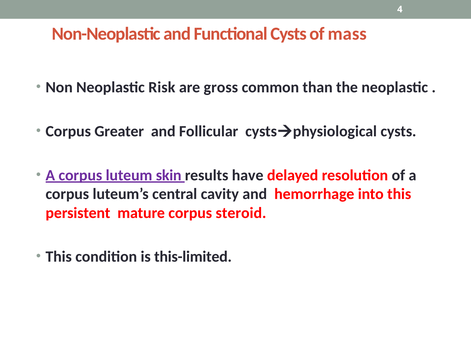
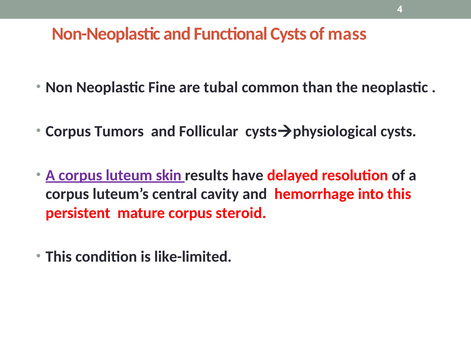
Risk: Risk -> Fine (162, 87)
gross: gross -> tubal (221, 87)
Greater: Greater -> Tumors (119, 131)
this-limited: this-limited -> like-limited (193, 257)
